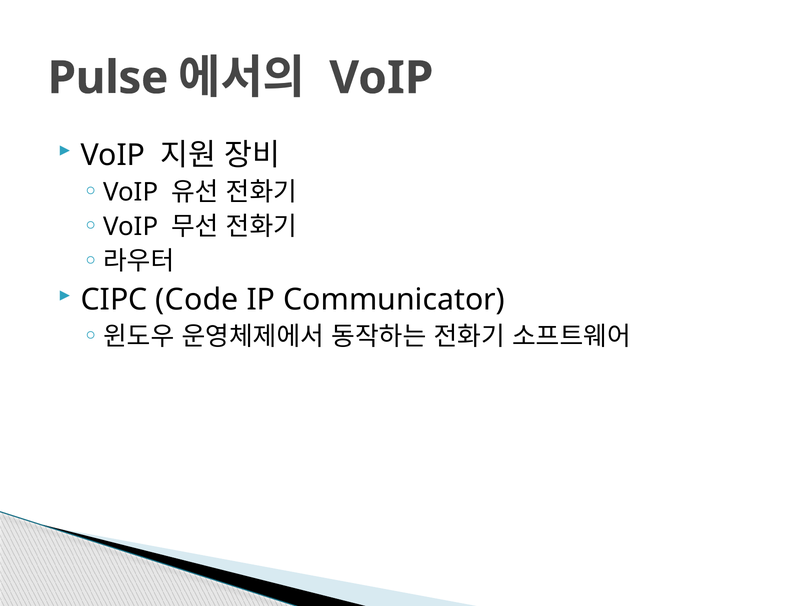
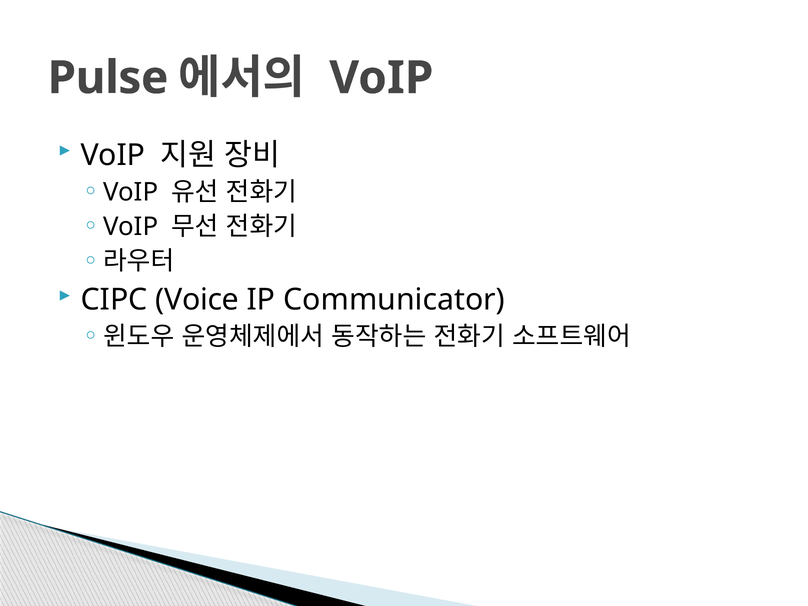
Code: Code -> Voice (197, 300)
